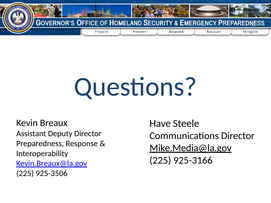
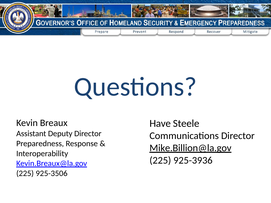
Mike.Media@la.gov: Mike.Media@la.gov -> Mike.Billion@la.gov (190, 148)
925-3166: 925-3166 -> 925-3936 (193, 161)
